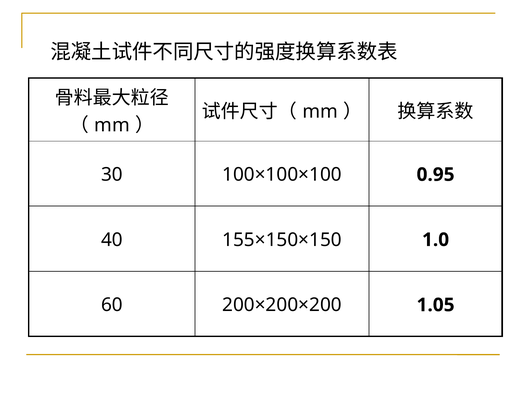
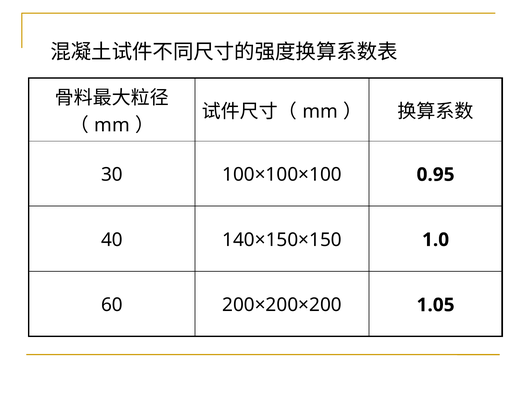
155×150×150: 155×150×150 -> 140×150×150 (282, 240)
